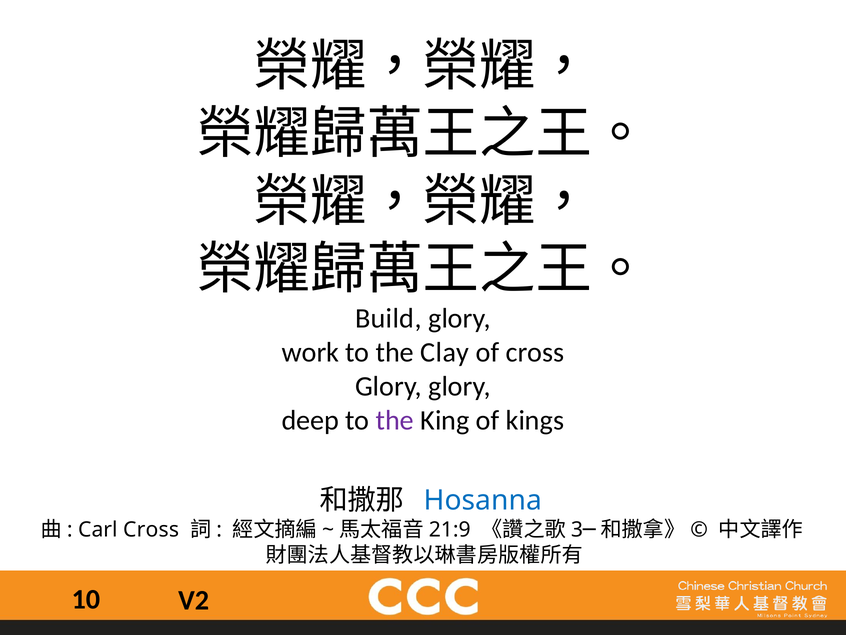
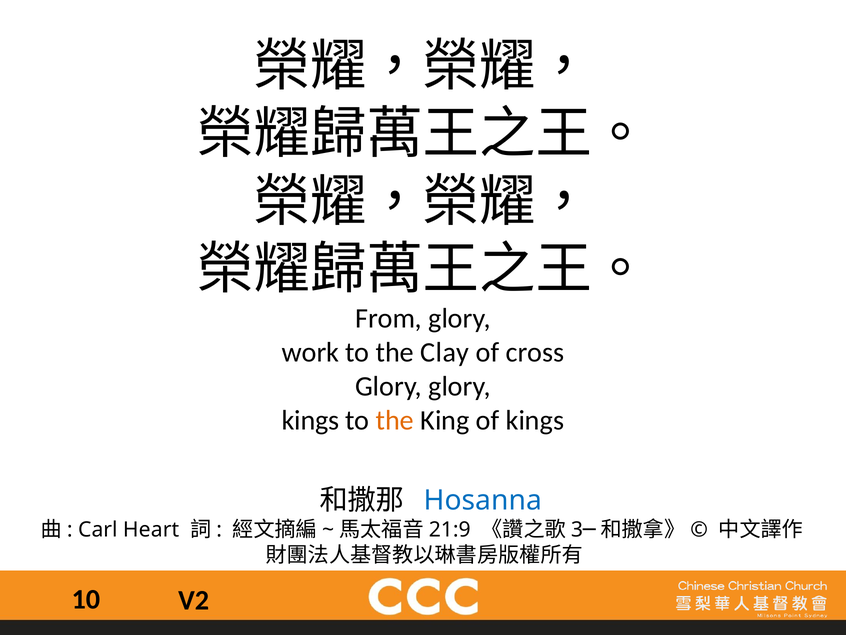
Build: Build -> From (389, 318)
deep: deep -> kings (310, 420)
the colour: purple -> orange (395, 420)
Carl Cross: Cross -> Heart (151, 529)
